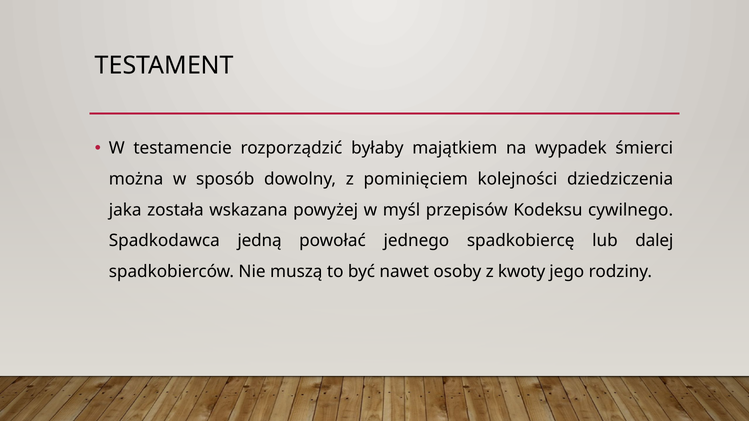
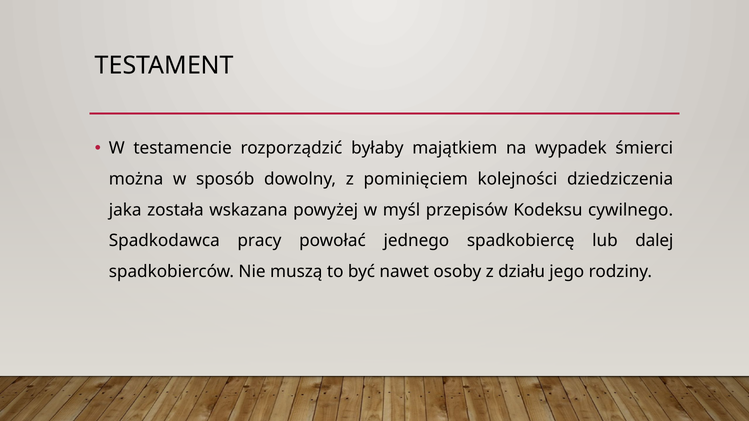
jedną: jedną -> pracy (259, 241)
kwoty: kwoty -> działu (522, 272)
